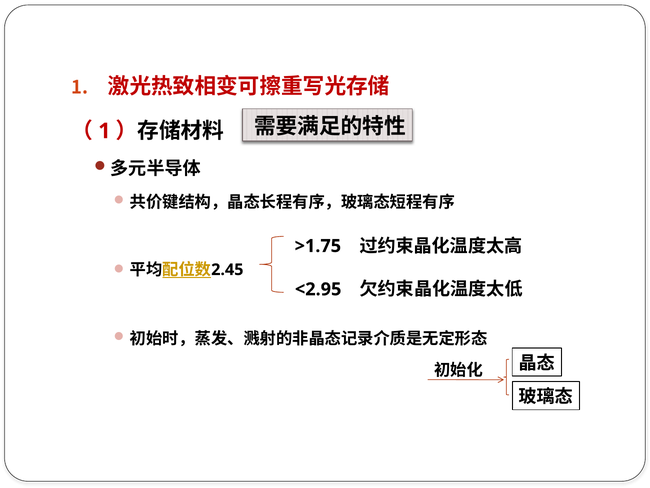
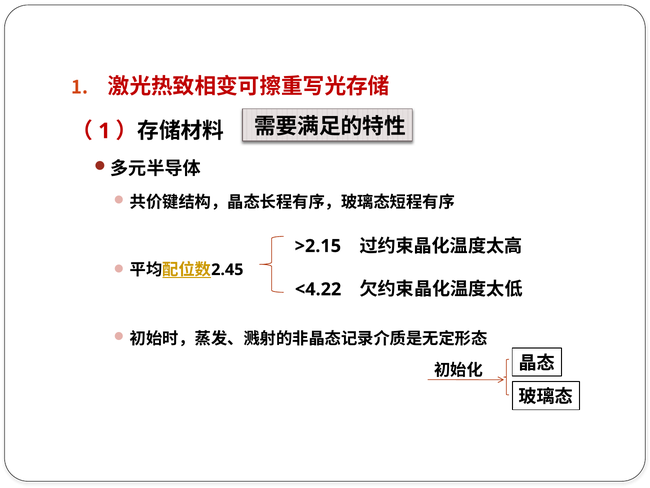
>1.75: >1.75 -> >2.15 (318, 246)
<2.95: <2.95 -> <4.22 (318, 289)
